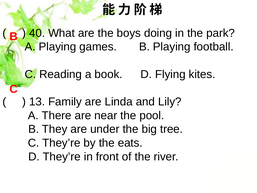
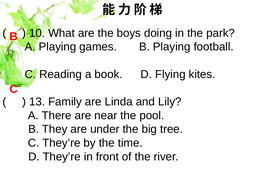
40: 40 -> 10 (37, 33)
eats: eats -> time (130, 143)
